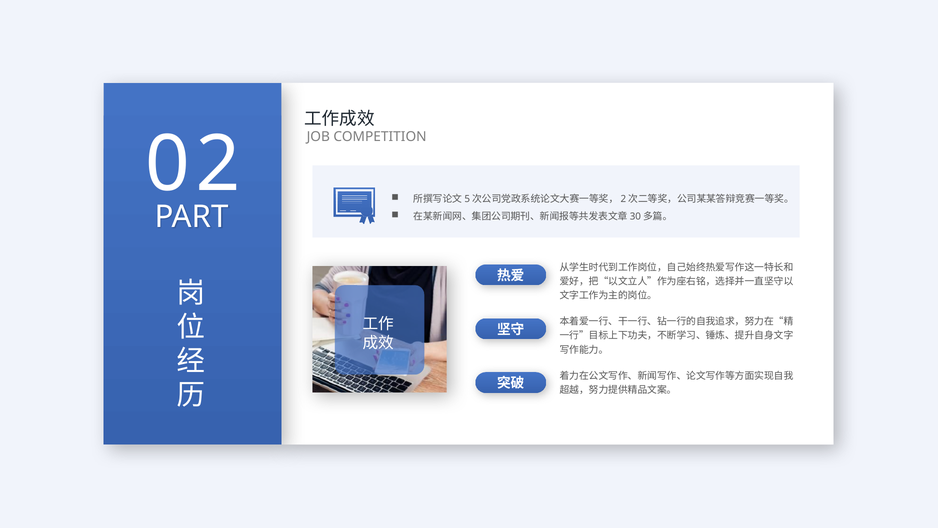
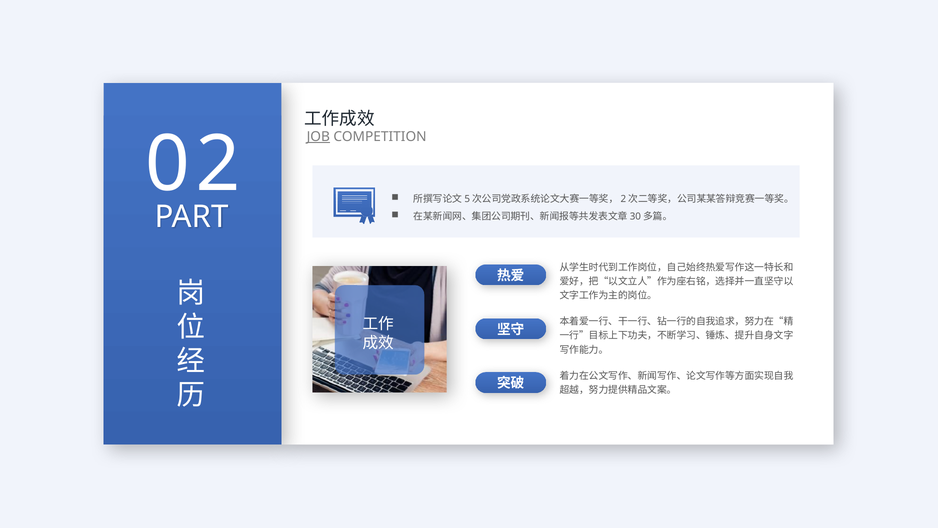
JOB underline: none -> present (318, 137)
